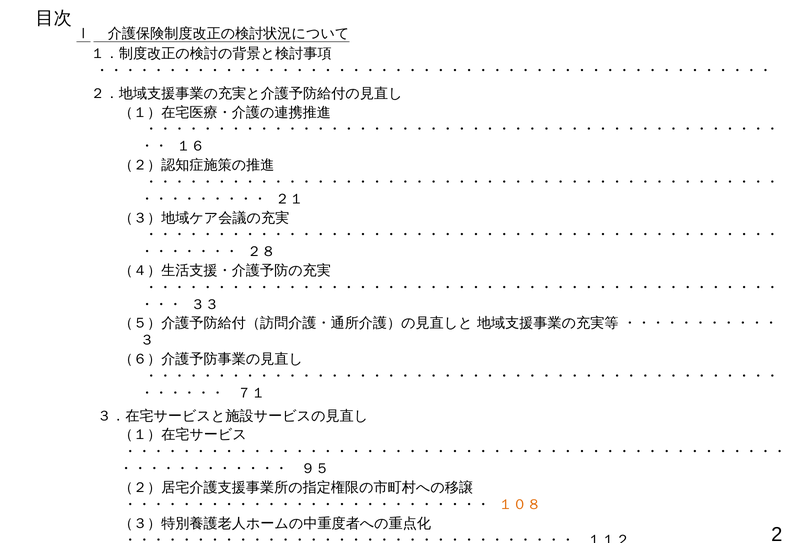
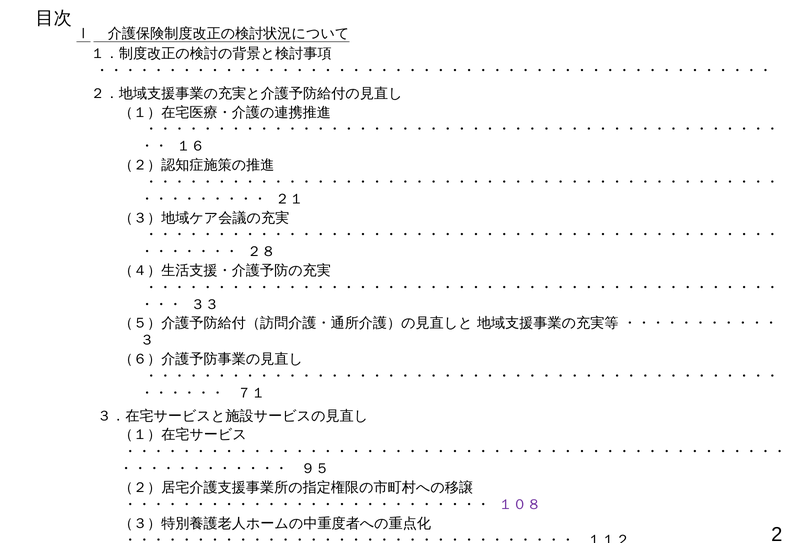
１０８ colour: orange -> purple (520, 505)
